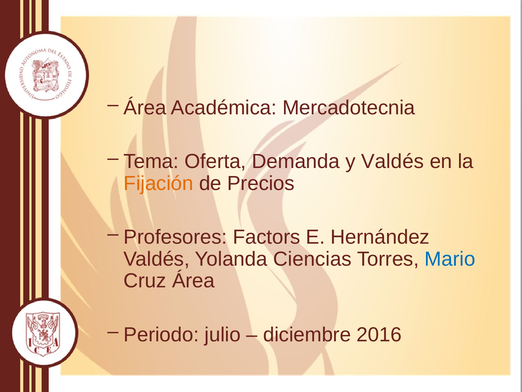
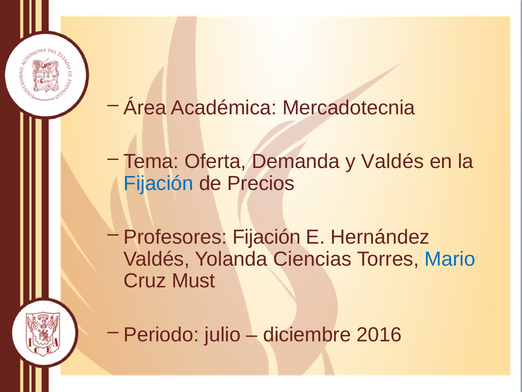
Fijación colour: orange -> blue (159, 183)
Profesores Factors: Factors -> Fijación (267, 237)
Cruz Área: Área -> Must (194, 281)
